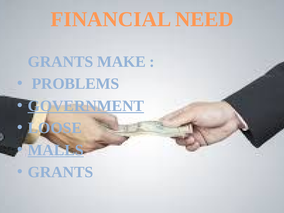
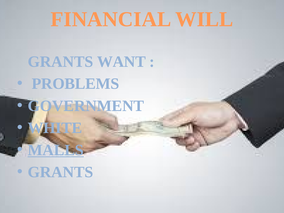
NEED: NEED -> WILL (204, 19)
MAKE: MAKE -> WANT (121, 62)
GOVERNMENT underline: present -> none (86, 106)
LOOSE: LOOSE -> WHITE (55, 128)
